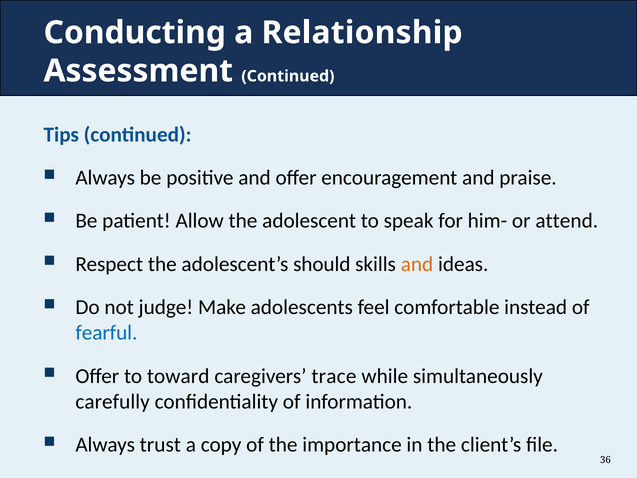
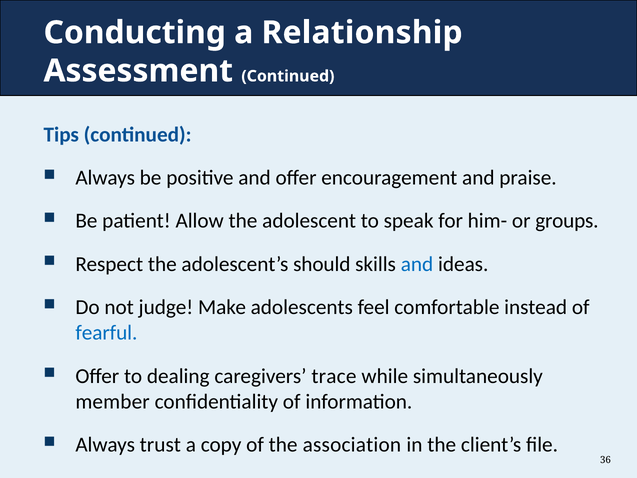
attend: attend -> groups (567, 221)
and colour: orange -> blue (417, 264)
toward: toward -> dealing (178, 376)
carefully: carefully -> member (113, 401)
importance: importance -> association (352, 445)
